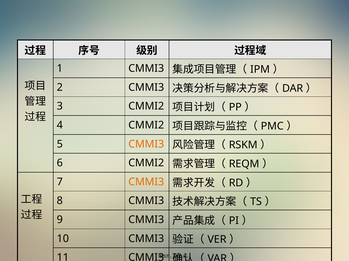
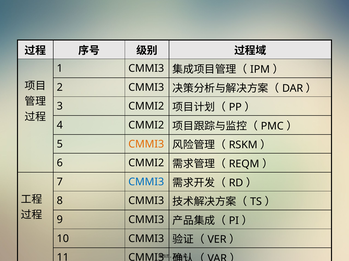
CMMI3 colour: orange -> blue (146, 182)
